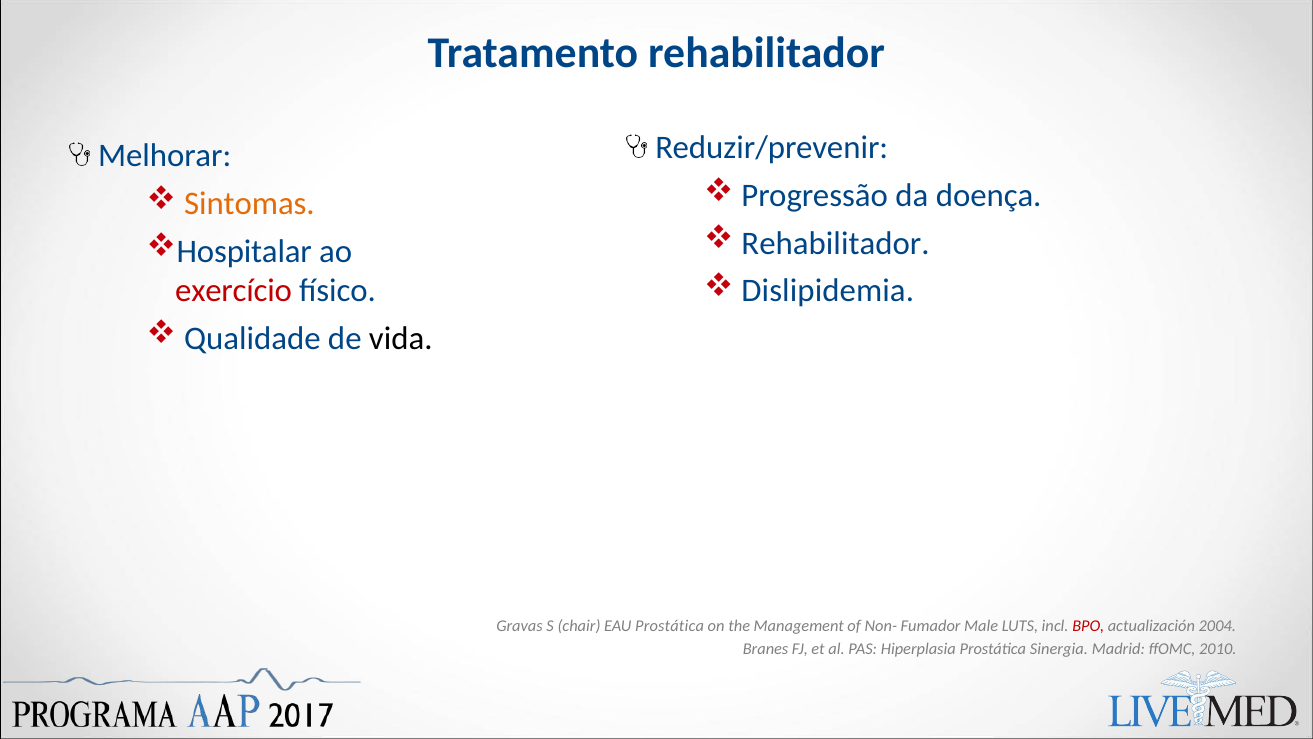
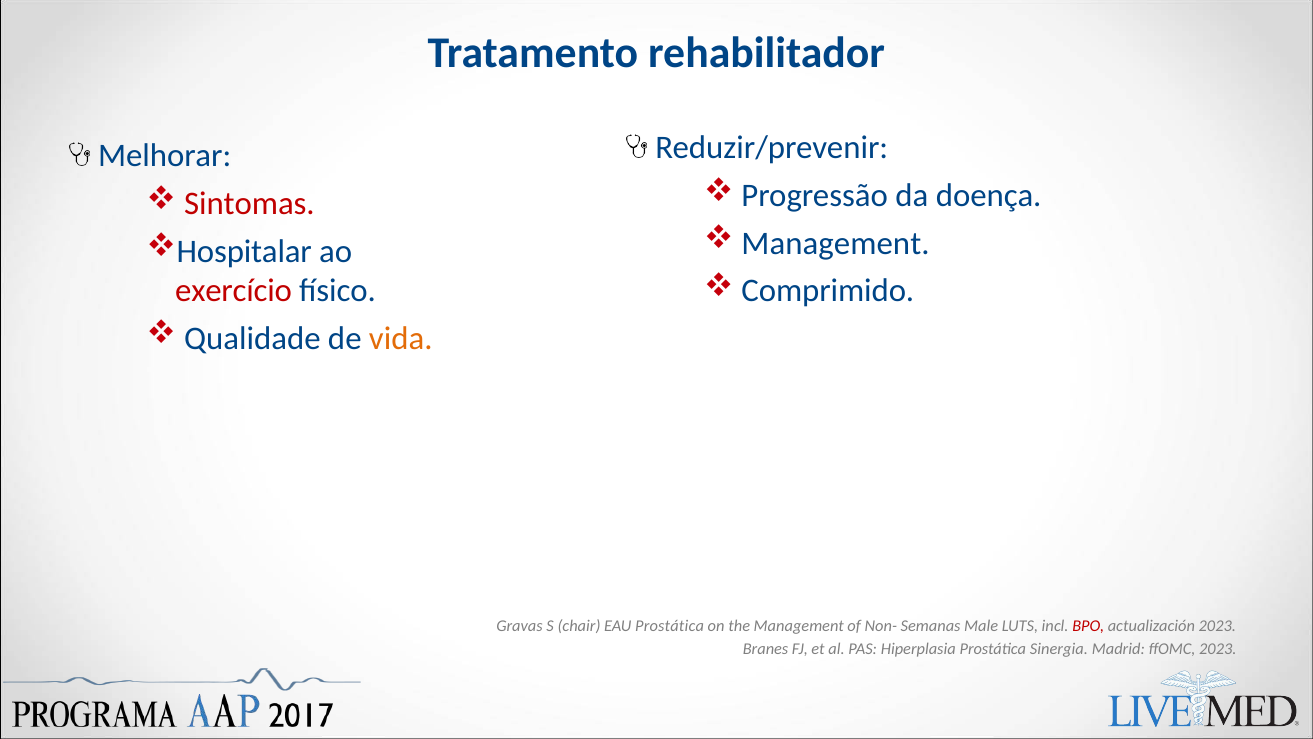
Sintomas colour: orange -> red (249, 203)
Rehabilitador: Rehabilitador -> Management (836, 243)
Dislipidemia: Dislipidemia -> Comprimido (828, 291)
vida colour: black -> orange (401, 338)
Fumador: Fumador -> Semanas (931, 626)
actualización 2004: 2004 -> 2023 (1217, 626)
ffOMC 2010: 2010 -> 2023 (1218, 649)
